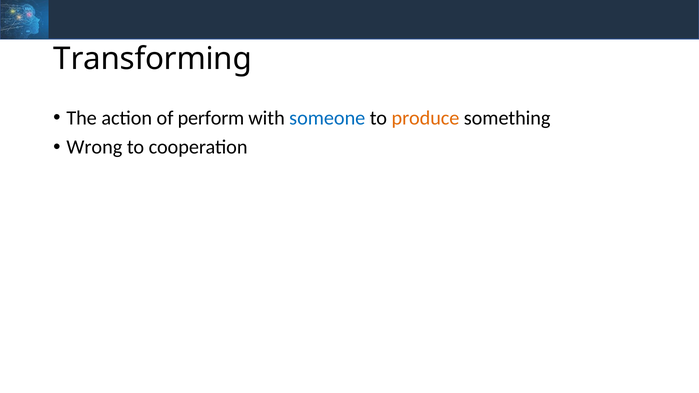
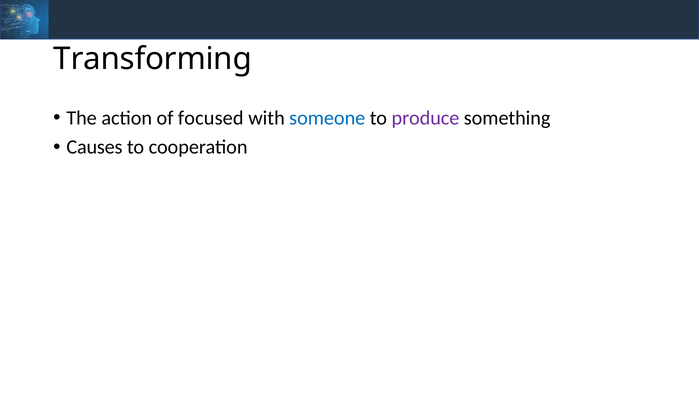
perform: perform -> focused (211, 118)
produce colour: orange -> purple (425, 118)
Wrong: Wrong -> Causes (94, 147)
